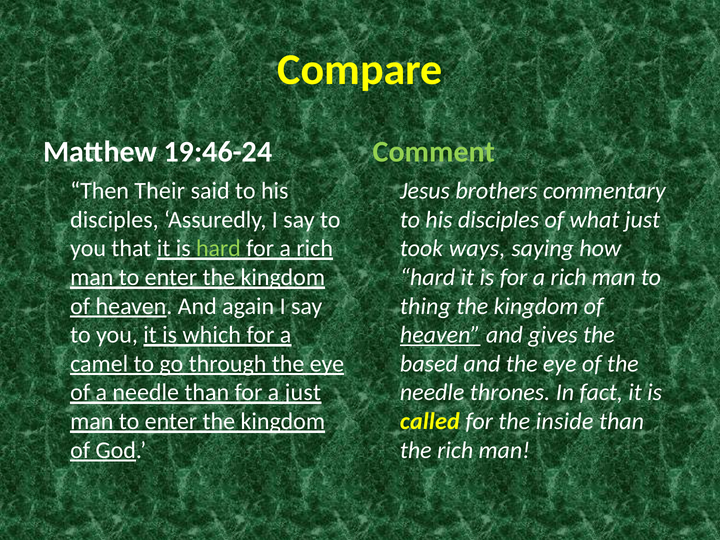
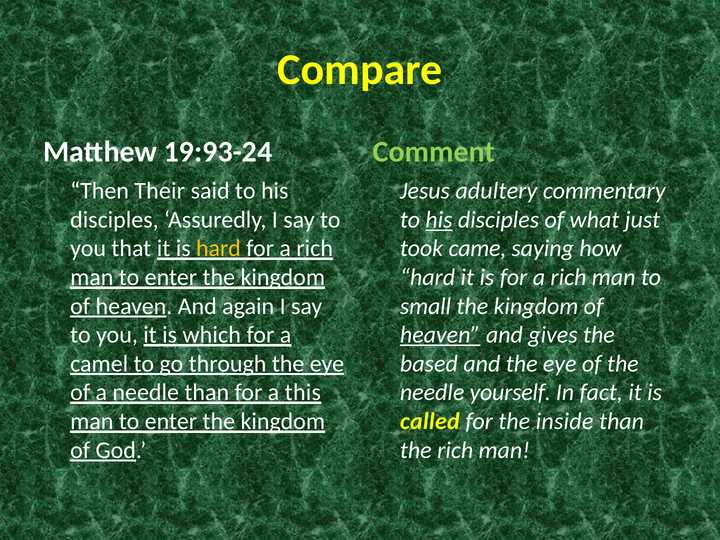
19:46-24: 19:46-24 -> 19:93-24 (218, 152)
brothers: brothers -> adultery (496, 191)
his underline: none -> present (439, 220)
hard colour: light green -> yellow (218, 249)
ways: ways -> came (477, 249)
thing: thing -> small (426, 306)
a just: just -> this (303, 393)
thrones: thrones -> yourself (510, 393)
